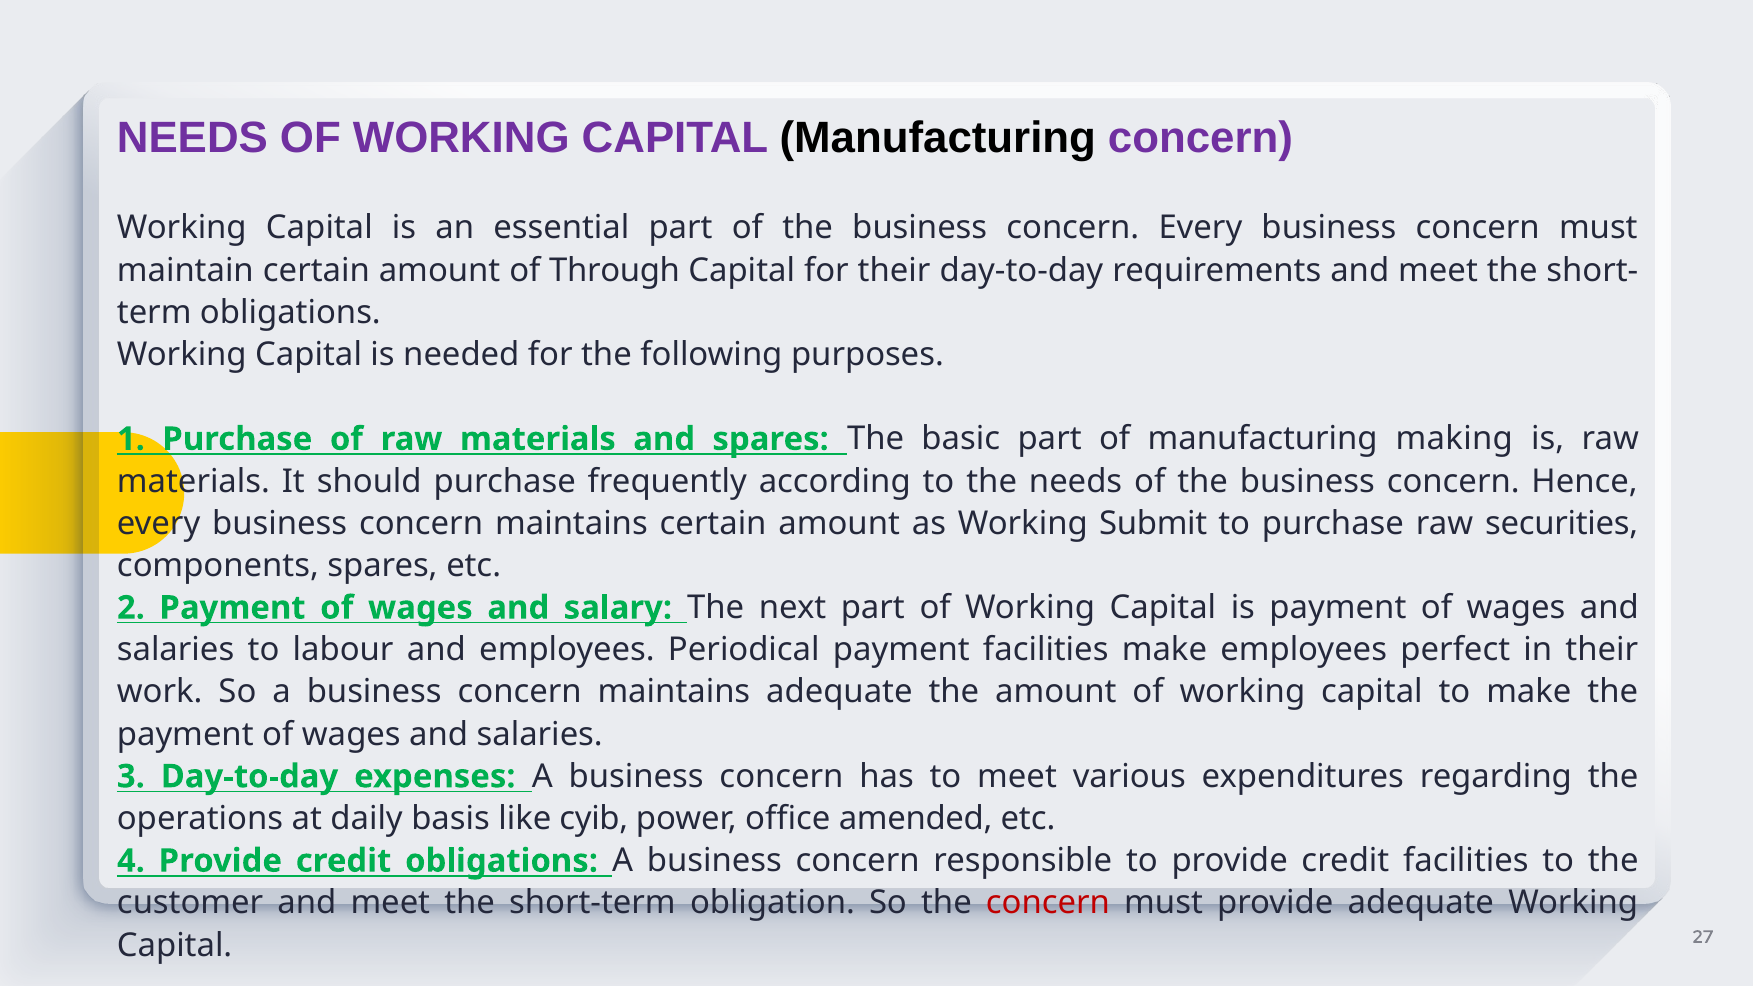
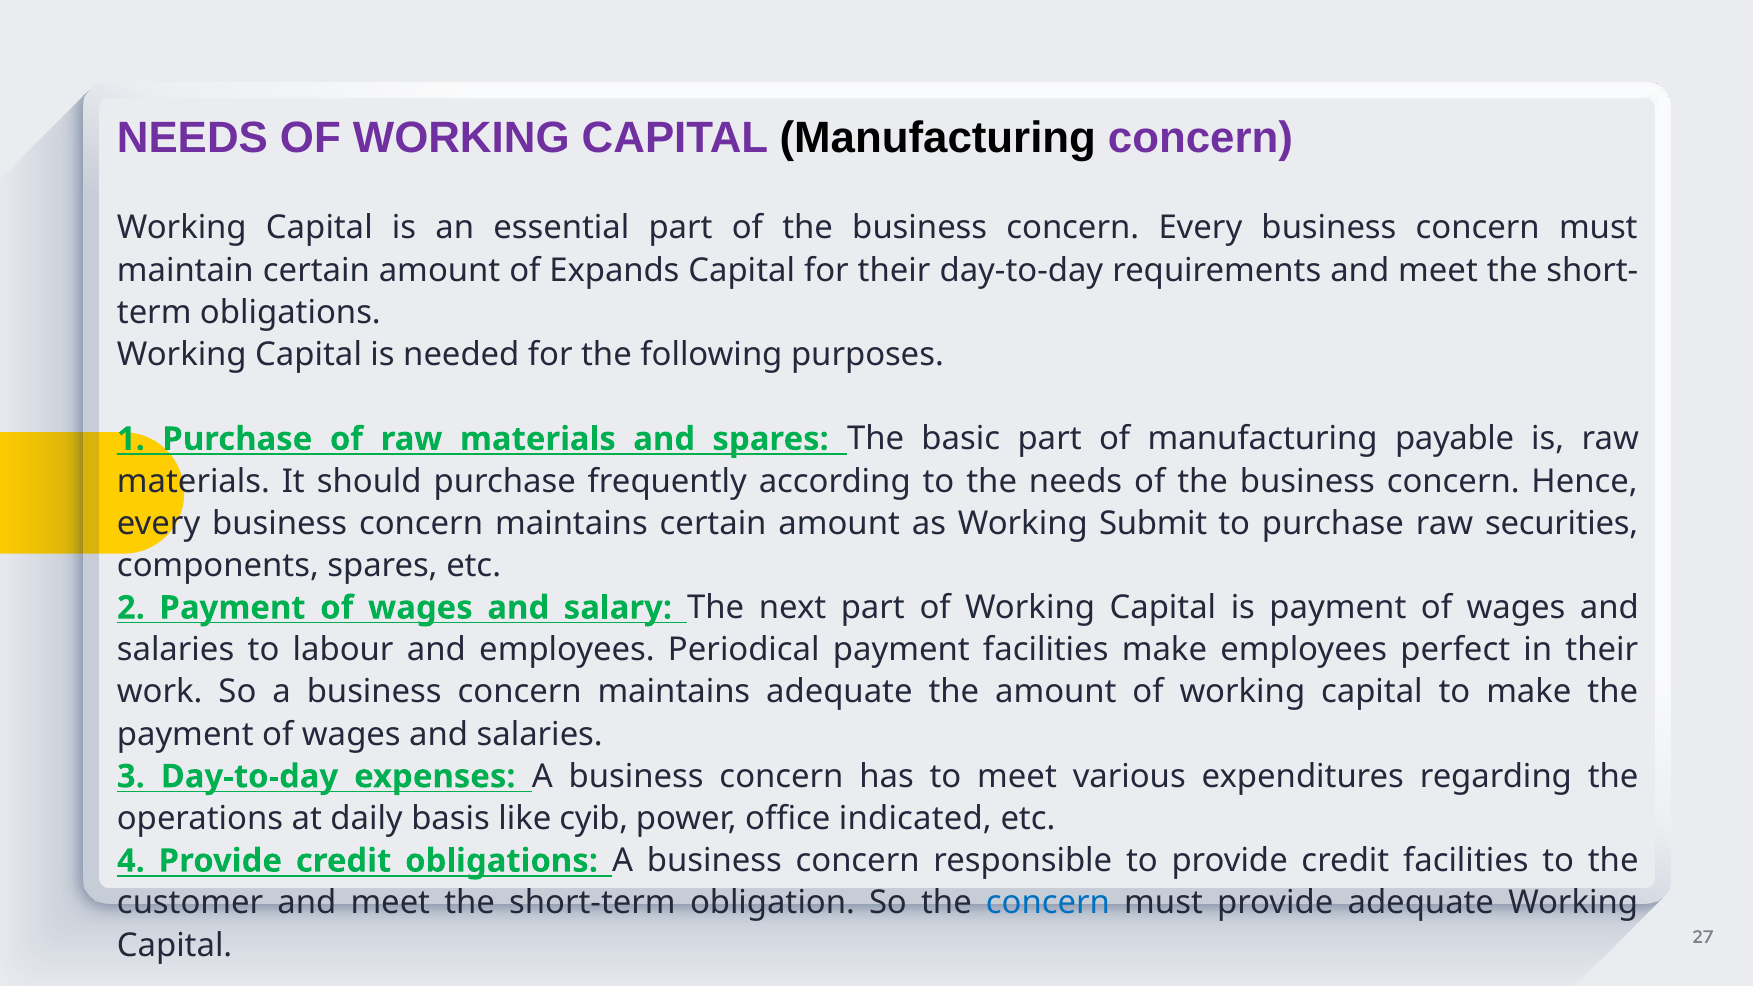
Through: Through -> Expands (614, 270)
making: making -> payable (1455, 439)
amended: amended -> indicated (915, 819)
concern colour: red -> blue (1048, 903)
